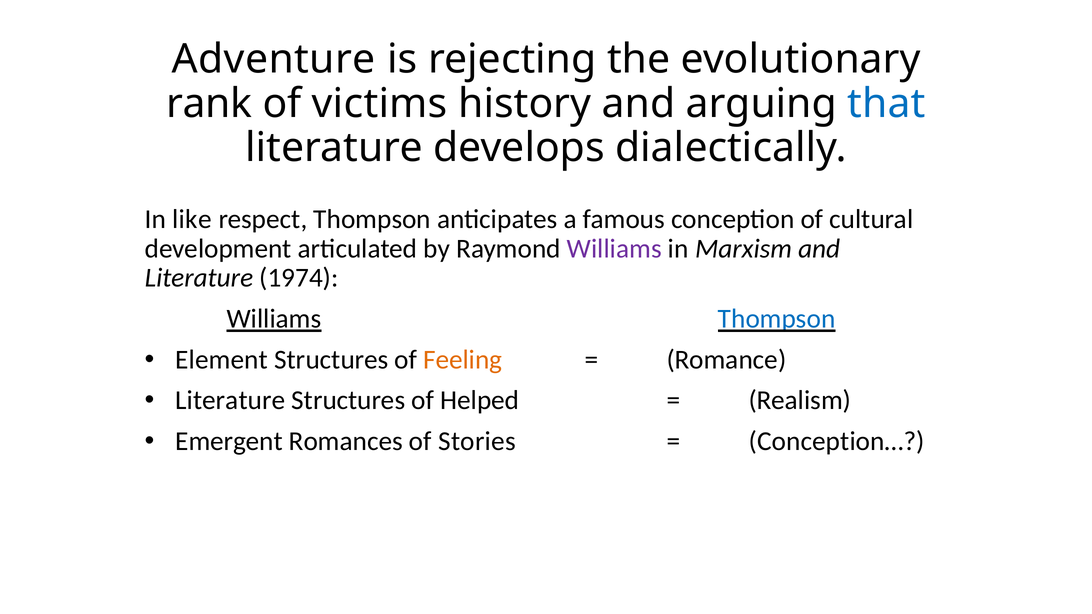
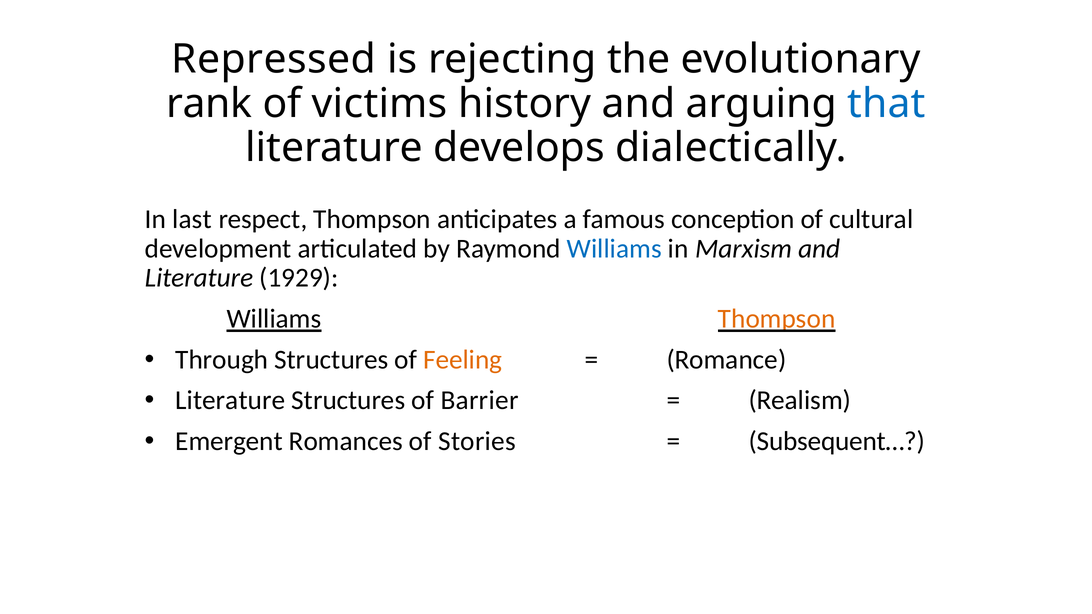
Adventure: Adventure -> Repressed (274, 59)
like: like -> last (192, 219)
Williams colour: purple -> blue (614, 249)
1974: 1974 -> 1929 (299, 278)
Thompson colour: blue -> orange (777, 319)
Element: Element -> Through (222, 360)
Helped: Helped -> Barrier (480, 401)
Conception…: Conception… -> Subsequent… (837, 441)
